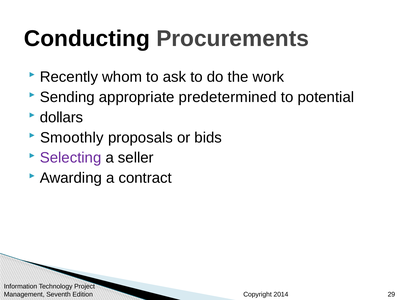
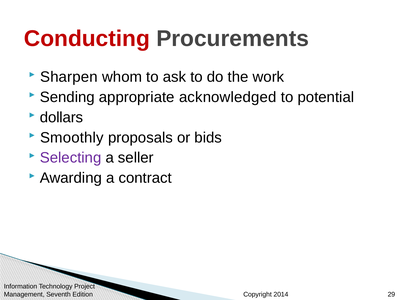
Conducting colour: black -> red (87, 38)
Recently: Recently -> Sharpen (69, 77)
predetermined: predetermined -> acknowledged (228, 97)
